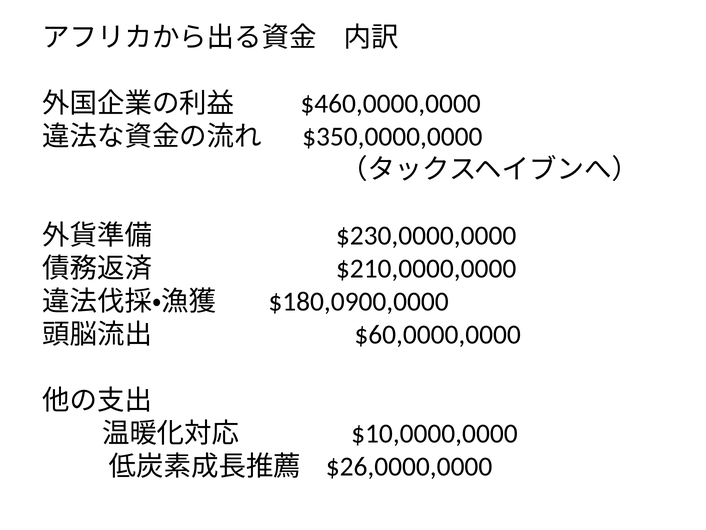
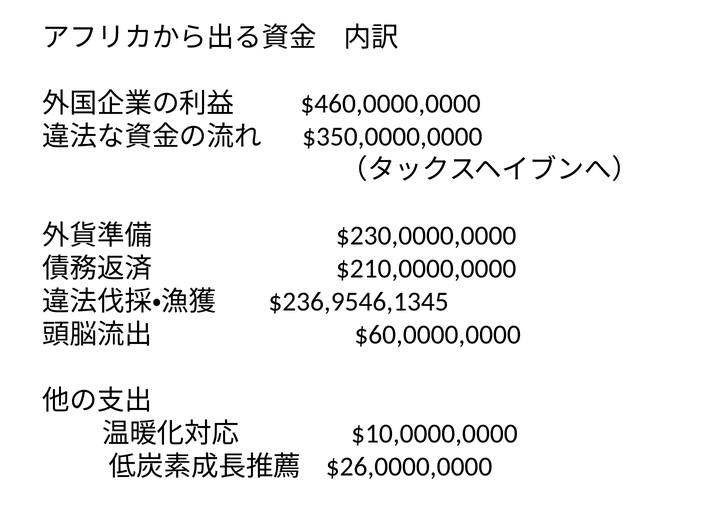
$180,0900,0000: $180,0900,0000 -> $236,9546,1345 (359, 301)
